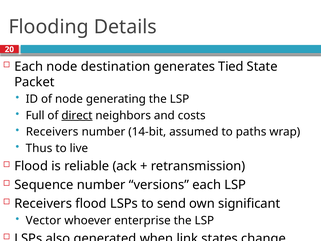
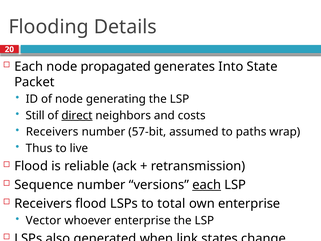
destination: destination -> propagated (116, 66)
Tied: Tied -> Into (231, 66)
Full: Full -> Still (35, 115)
14-bit: 14-bit -> 57-bit (147, 132)
each underline: none -> present (207, 185)
send: send -> total (171, 203)
own significant: significant -> enterprise (249, 203)
